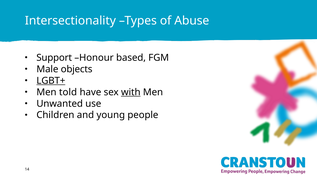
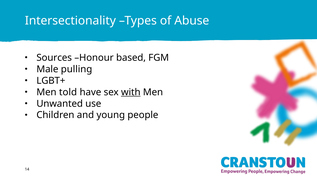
Support: Support -> Sources (54, 58)
objects: objects -> pulling (77, 69)
LGBT+ underline: present -> none (51, 81)
